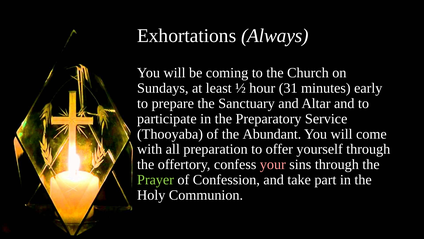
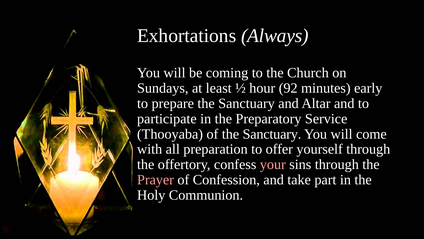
31: 31 -> 92 (288, 88)
of the Abundant: Abundant -> Sanctuary (272, 134)
Prayer colour: light green -> pink (156, 180)
